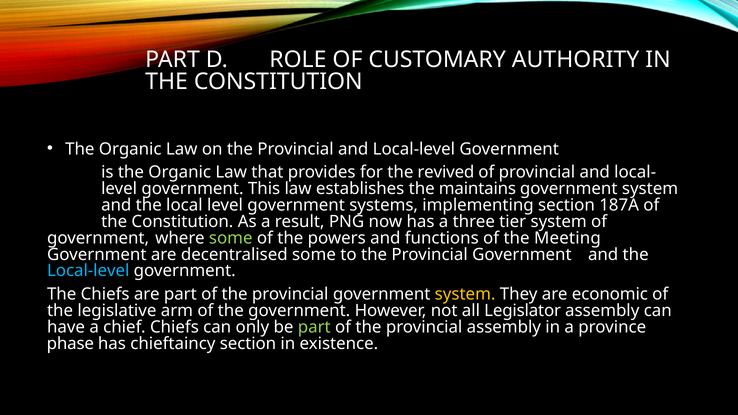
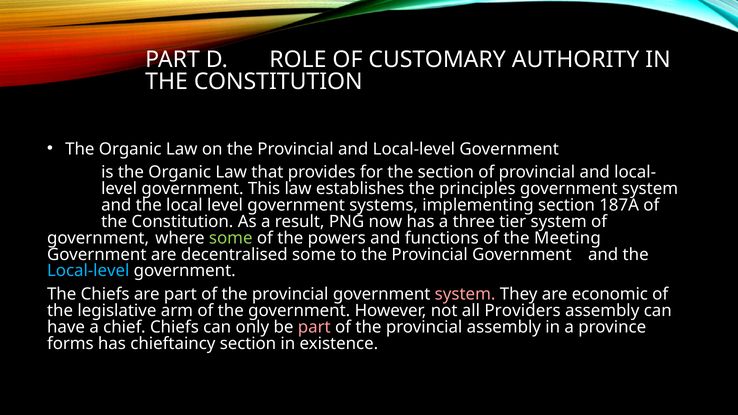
the revived: revived -> section (446, 172)
maintains: maintains -> principles (477, 189)
system colour: yellow -> pink (465, 294)
Legislator: Legislator -> Providers (523, 311)
part colour: light green -> pink (314, 327)
phase: phase -> forms (70, 344)
